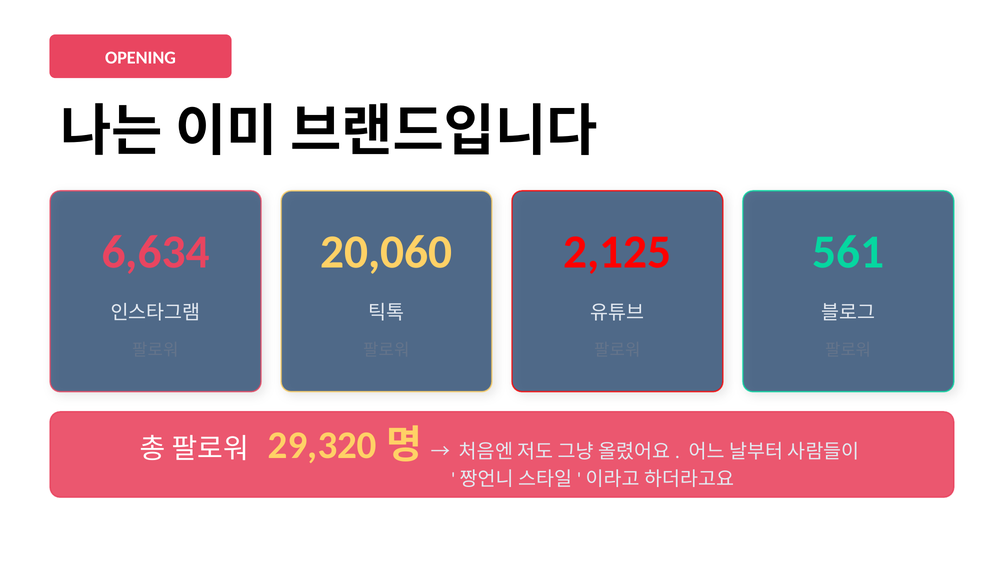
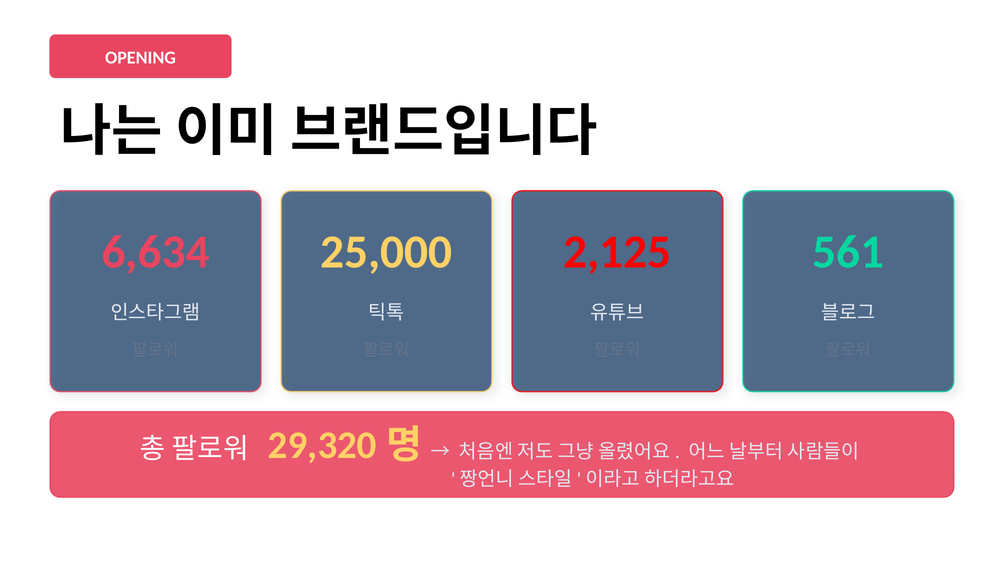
20,060: 20,060 -> 25,000 (386, 252)
